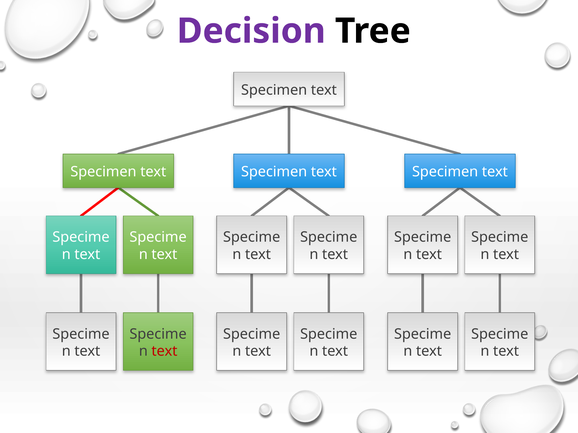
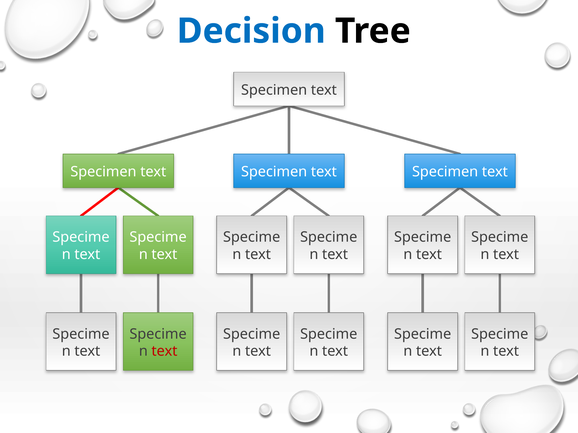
Decision colour: purple -> blue (251, 31)
